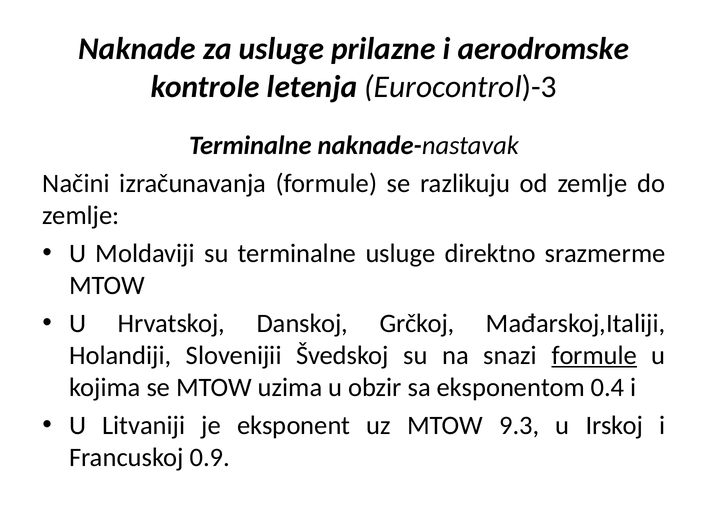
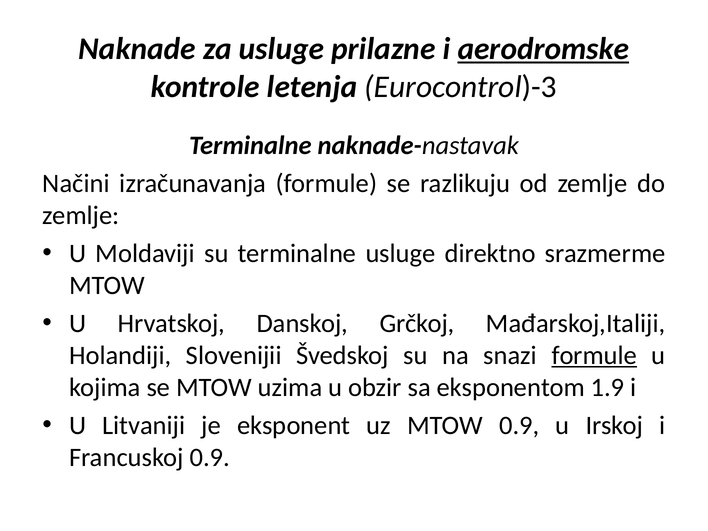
aerodromske underline: none -> present (543, 49)
0.4: 0.4 -> 1.9 (608, 387)
MTOW 9.3: 9.3 -> 0.9 (519, 426)
